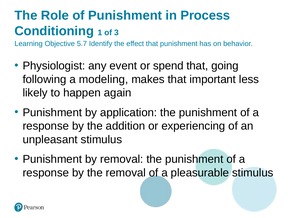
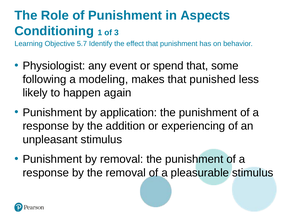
Process: Process -> Aspects (205, 15)
going: going -> some (225, 66)
important: important -> punished (213, 79)
